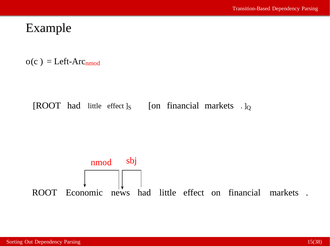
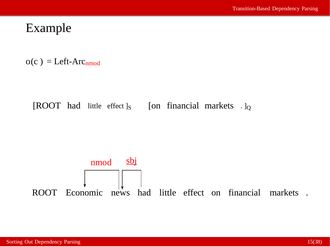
sbj underline: none -> present (132, 161)
